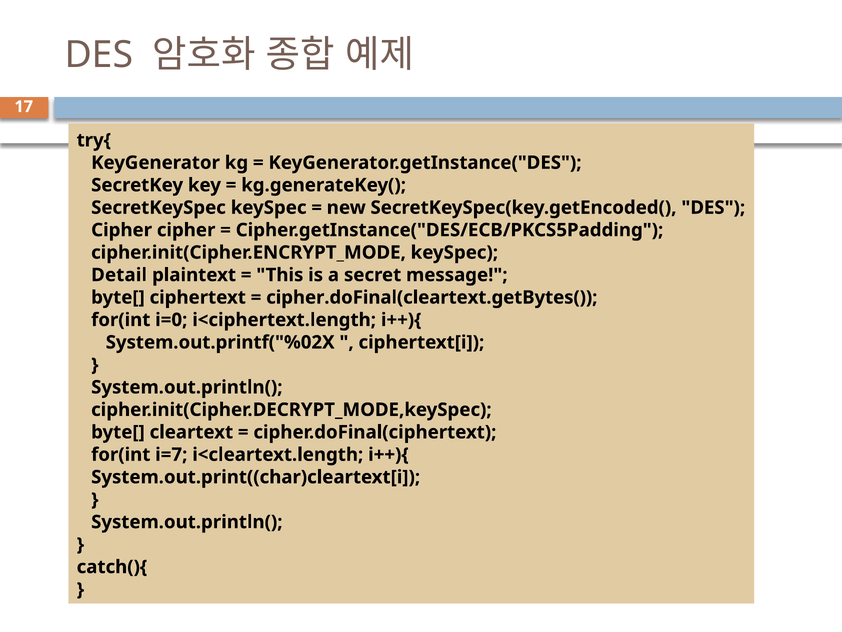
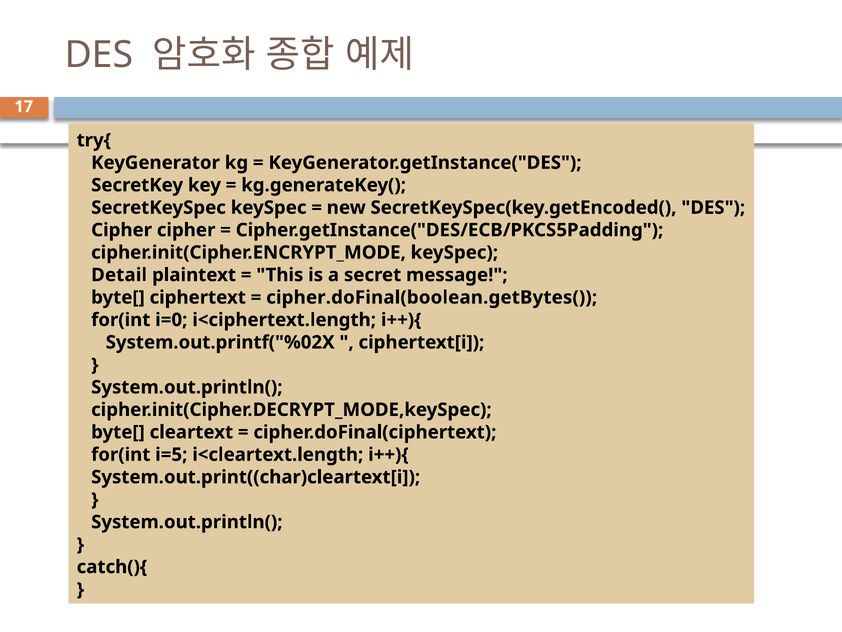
cipher.doFinal(cleartext.getBytes(: cipher.doFinal(cleartext.getBytes( -> cipher.doFinal(boolean.getBytes( (432, 297)
i=7: i=7 -> i=5 (171, 454)
